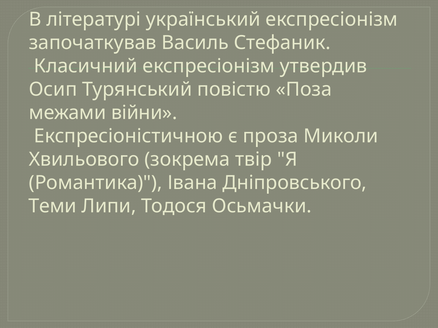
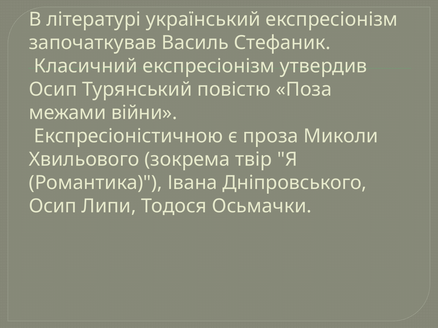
Теми: Теми -> Осип (53, 207)
